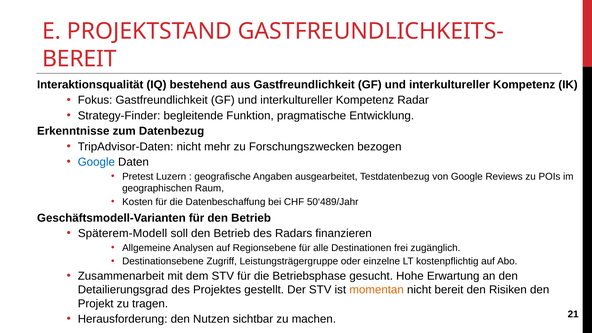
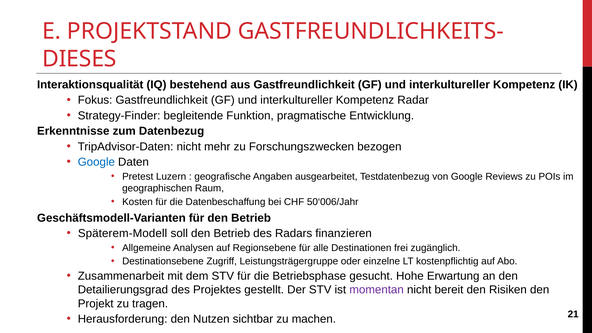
BEREIT: BEREIT -> DIESES (79, 59)
50‘489/Jahr: 50‘489/Jahr -> 50‘006/Jahr (333, 202)
momentan colour: orange -> purple (377, 290)
